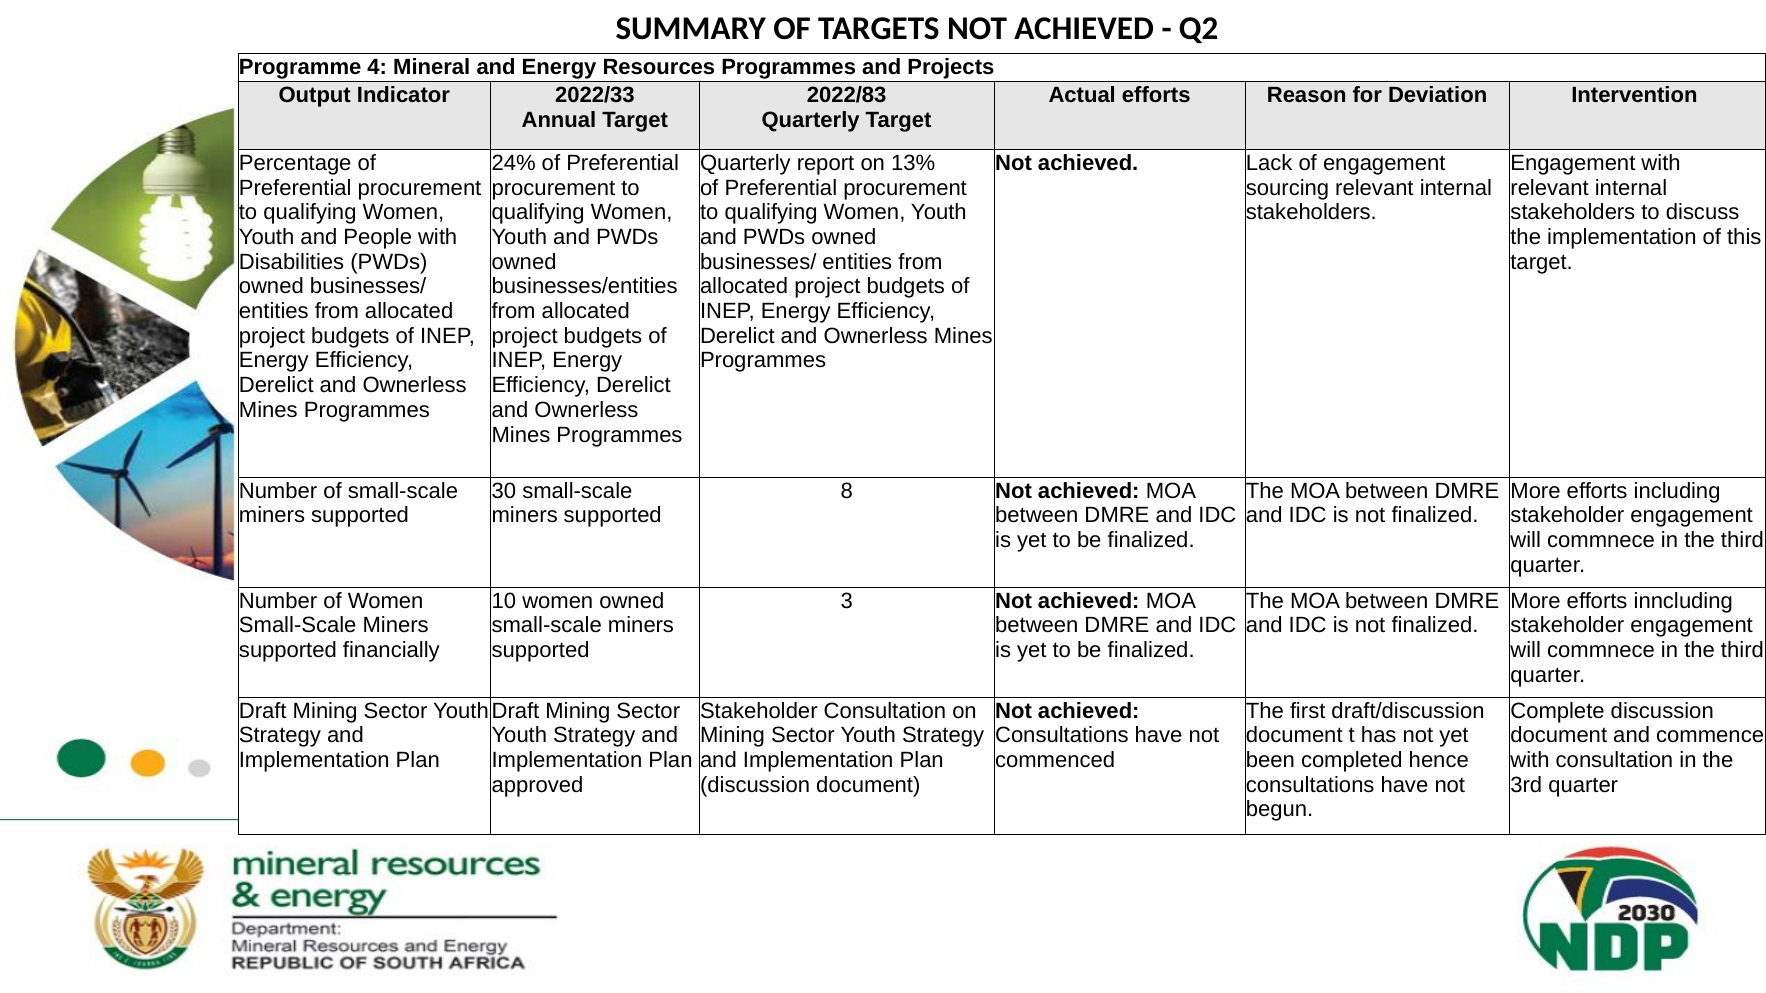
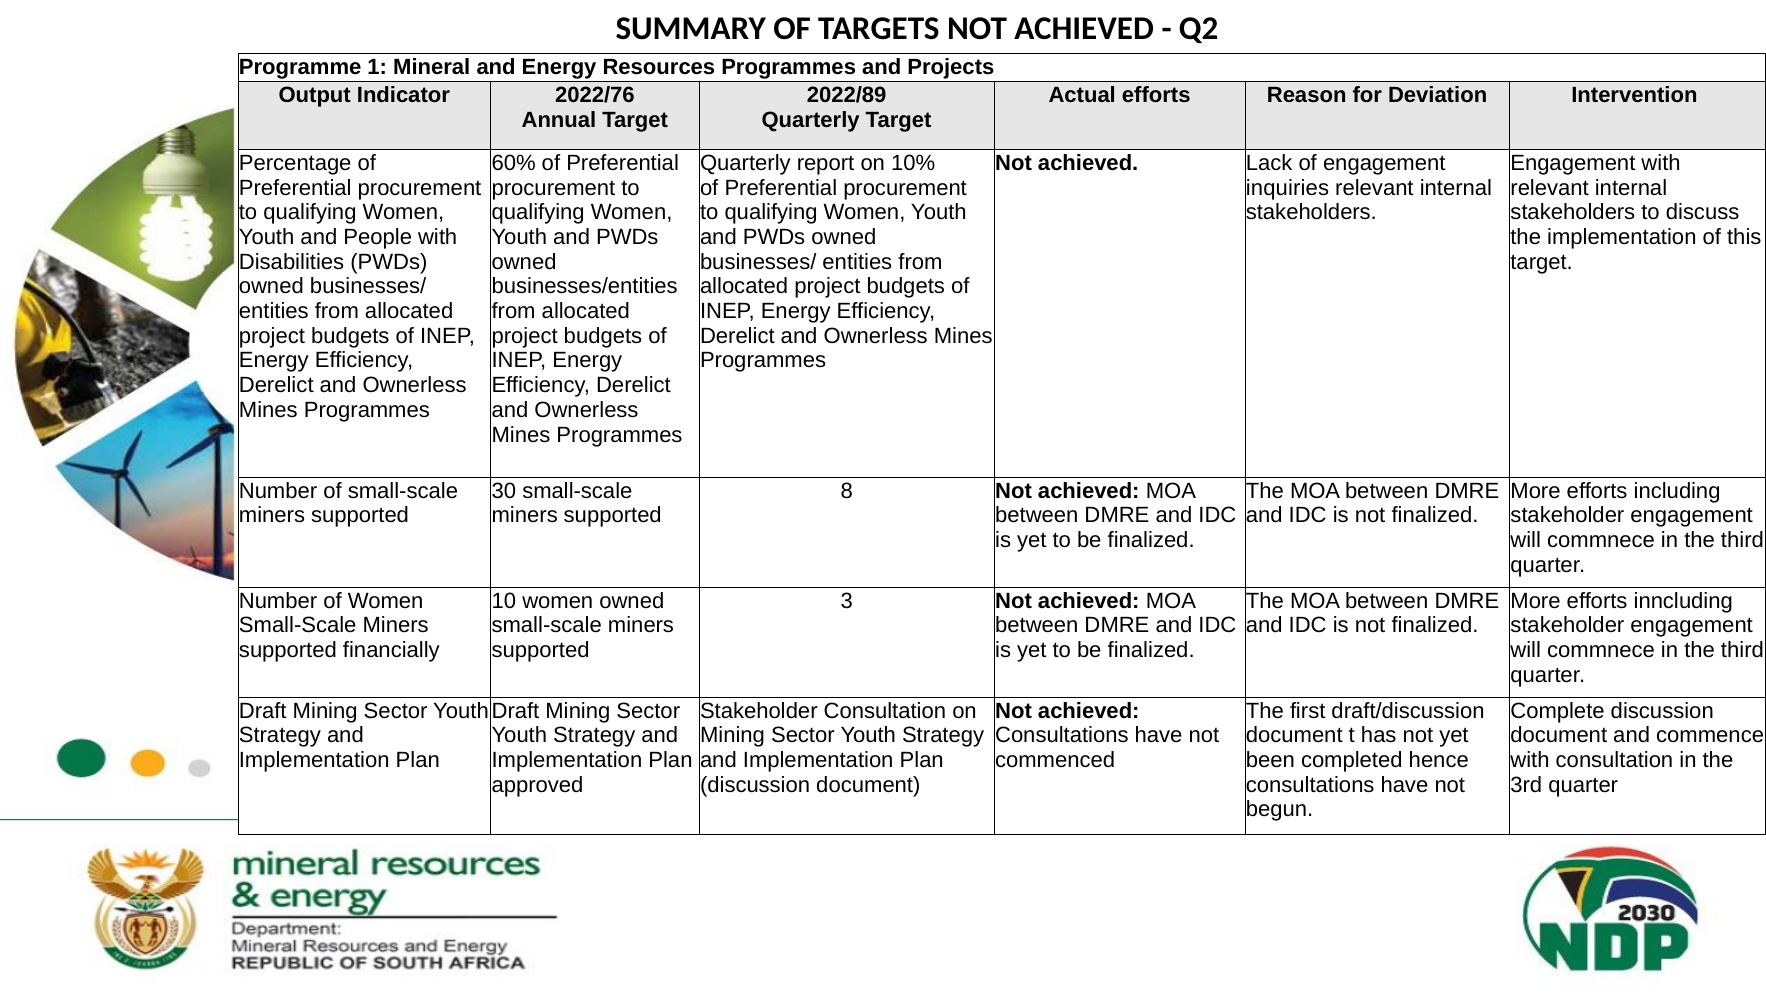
4: 4 -> 1 (377, 67)
2022/33: 2022/33 -> 2022/76 (595, 95)
2022/83: 2022/83 -> 2022/89 (847, 95)
24%: 24% -> 60% (514, 163)
13%: 13% -> 10% (913, 163)
sourcing: sourcing -> inquiries (1287, 188)
